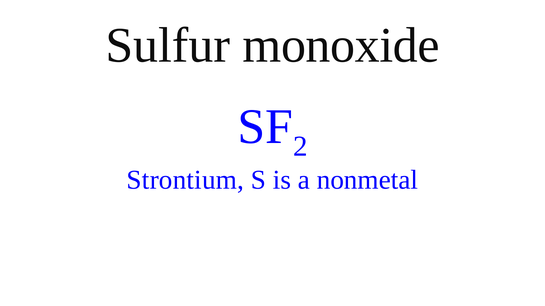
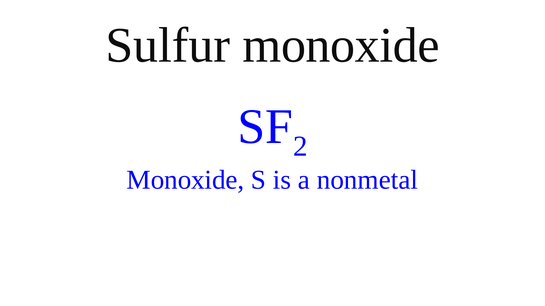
Strontium: Strontium -> Monoxide (185, 180)
